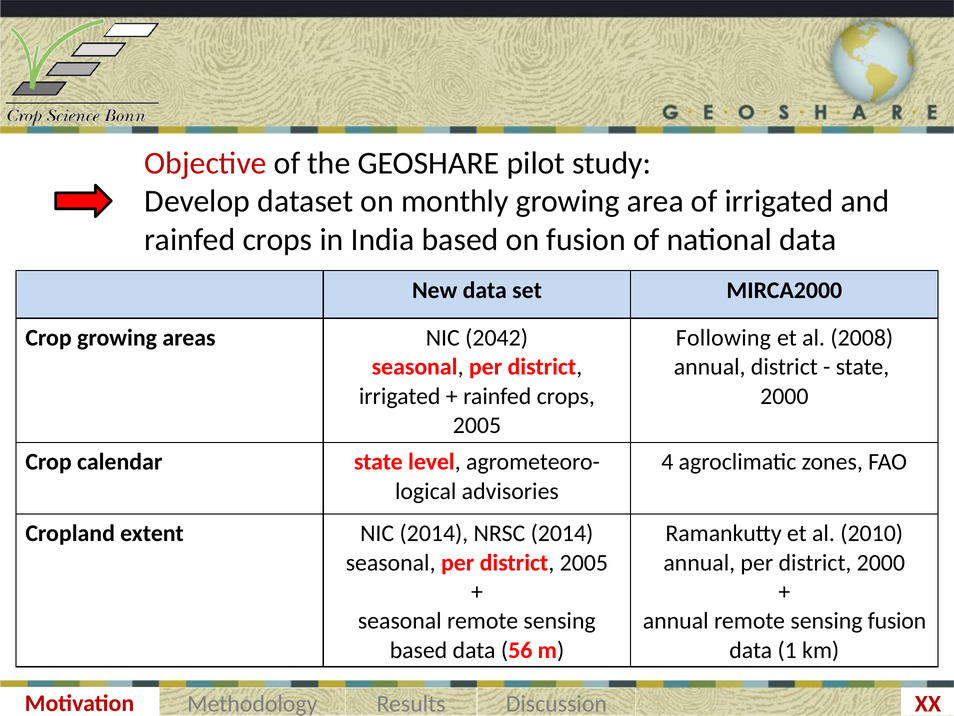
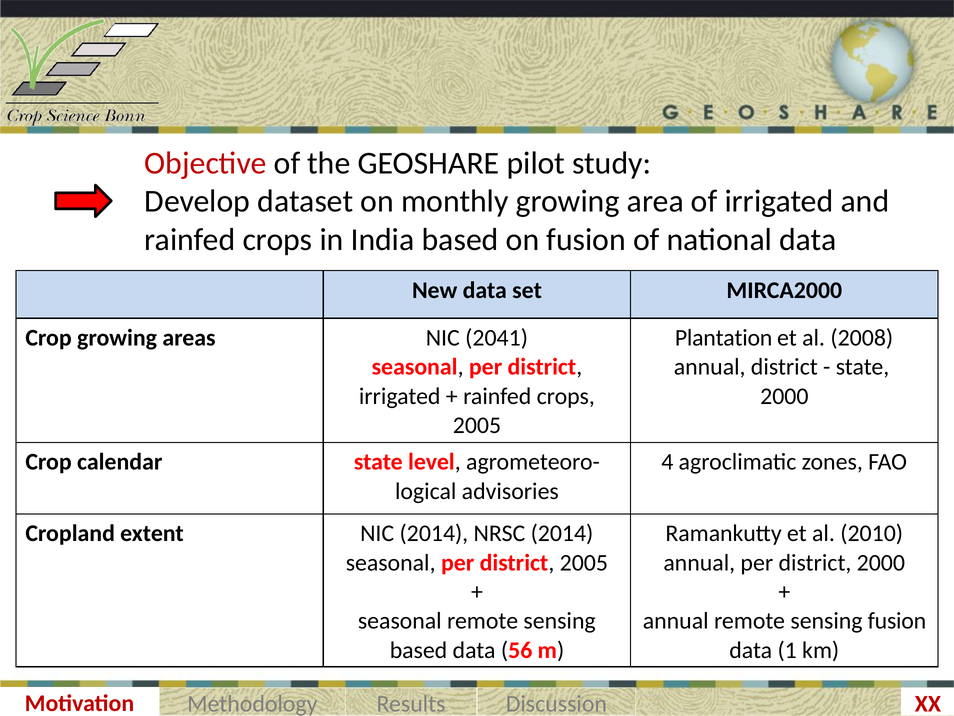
2042: 2042 -> 2041 (497, 338)
Following: Following -> Plantation (724, 338)
